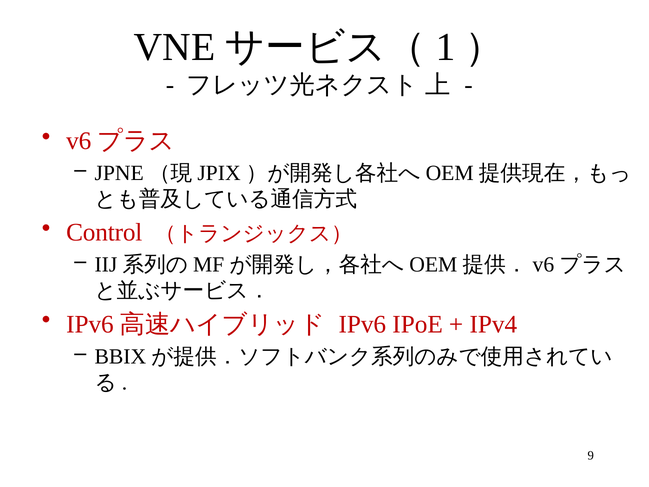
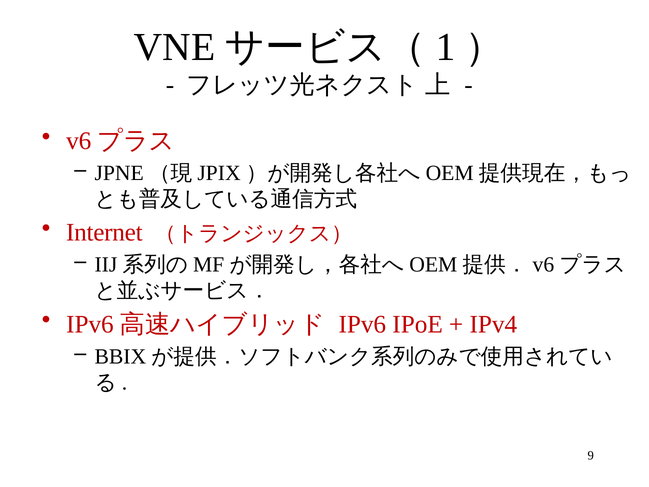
Control: Control -> Internet (104, 232)
